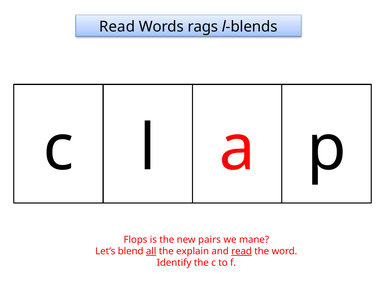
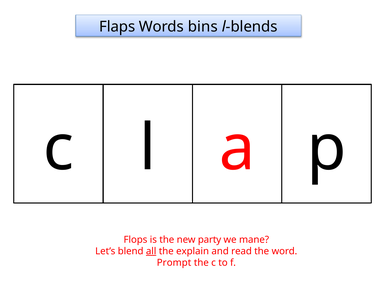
Read: Read -> Flaps (117, 27)
rags: rags -> bins (203, 27)
pairs: pairs -> party (210, 239)
read underline: present -> none (242, 251)
Identify: Identify -> Prompt (174, 263)
